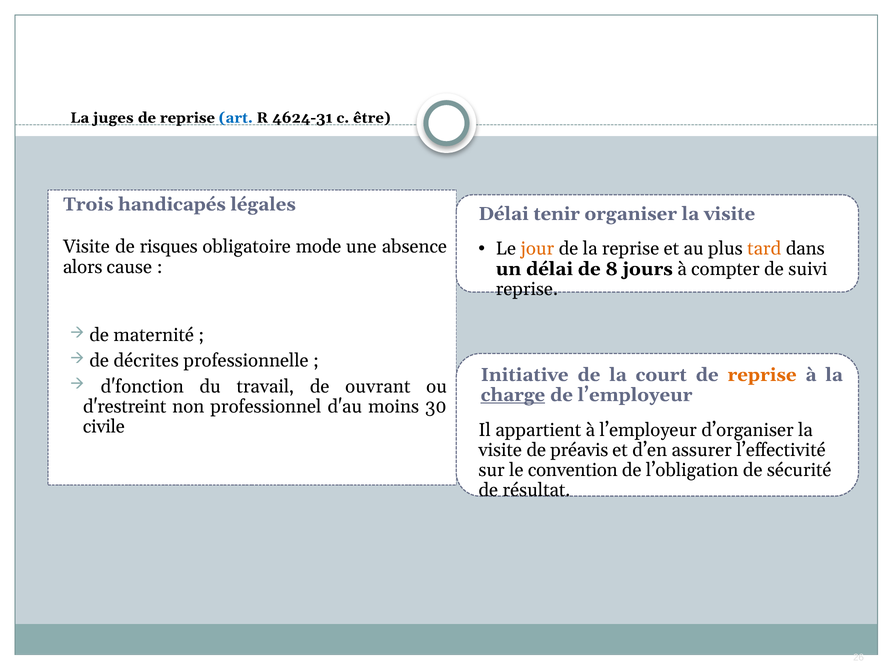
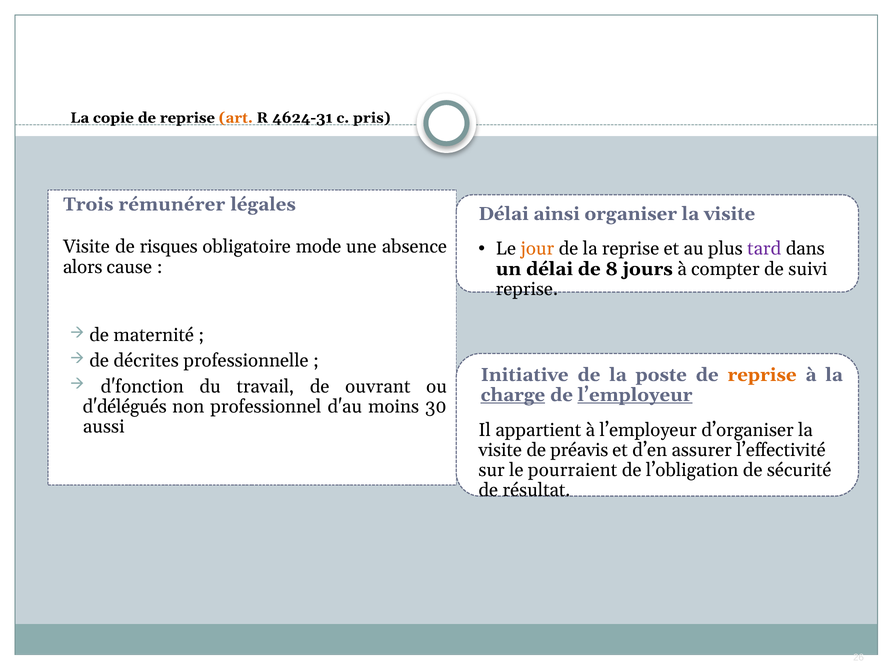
juges: juges -> copie (113, 118)
art colour: blue -> orange (236, 118)
être: être -> pris (372, 118)
handicapés: handicapés -> rémunérer (172, 204)
tenir: tenir -> ainsi (557, 214)
tard colour: orange -> purple (764, 249)
court: court -> poste (661, 375)
l’employeur underline: none -> present (635, 395)
d'restreint: d'restreint -> d'délégués (125, 406)
civile: civile -> aussi (104, 427)
convention: convention -> pourraient (573, 470)
